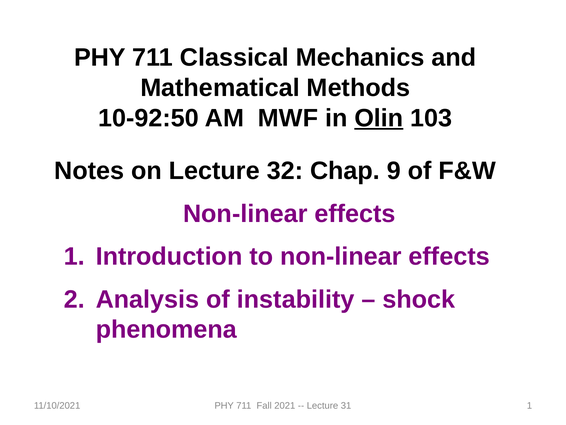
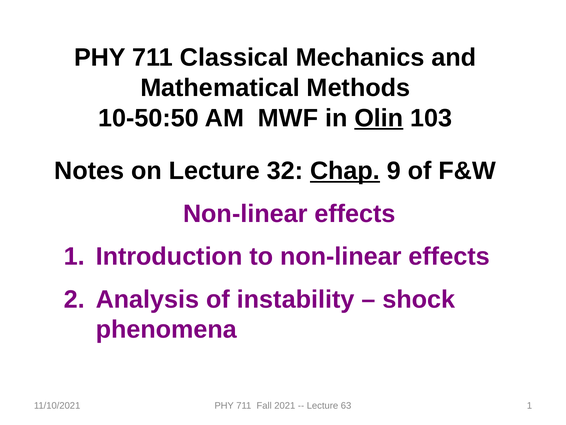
10-92:50: 10-92:50 -> 10-50:50 (148, 118)
Chap underline: none -> present (345, 171)
31: 31 -> 63 (346, 405)
